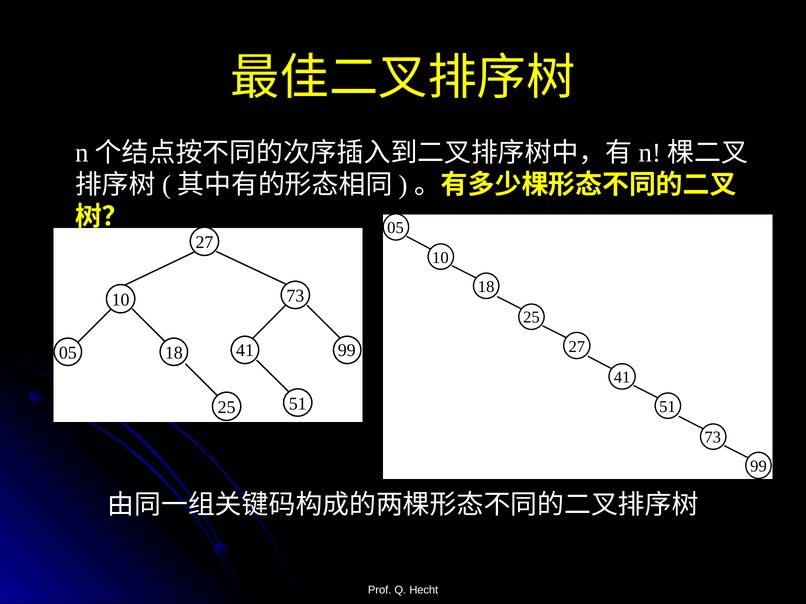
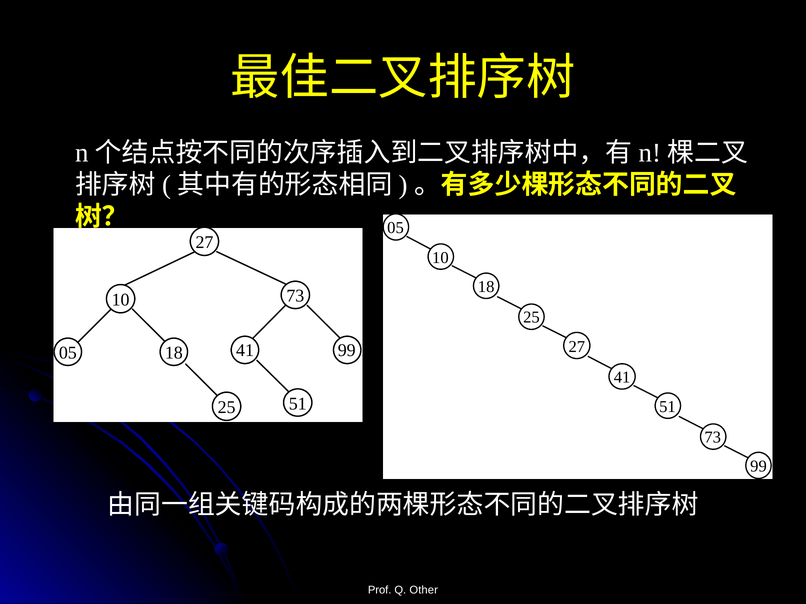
Hecht: Hecht -> Other (424, 590)
